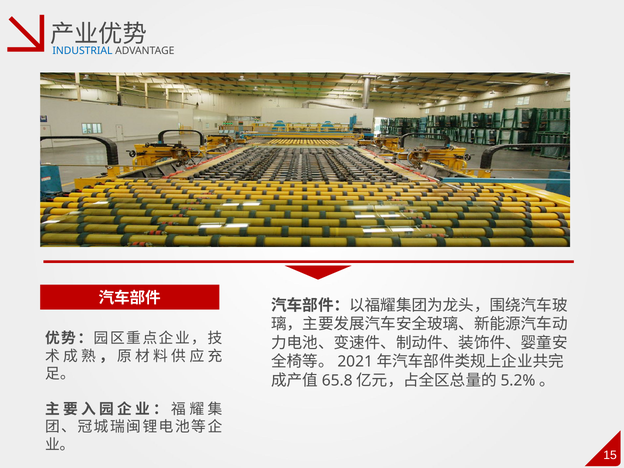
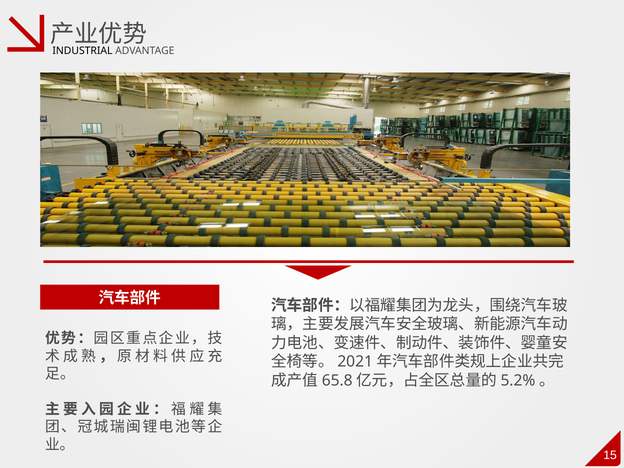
INDUSTRIAL colour: blue -> black (82, 51)
